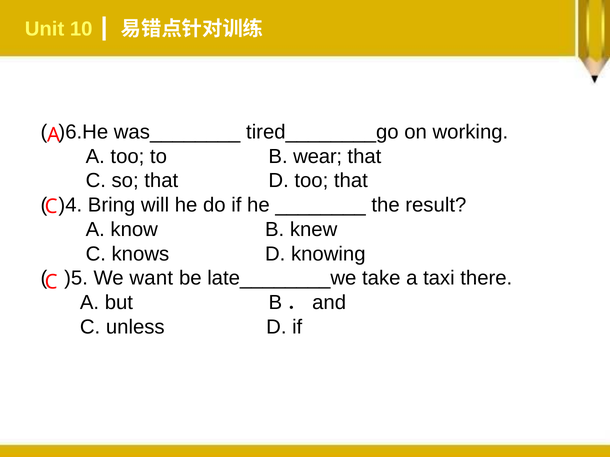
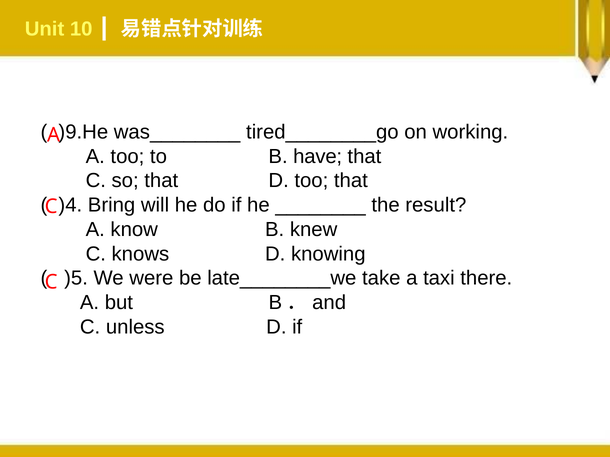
)6.He: )6.He -> )9.He (83, 132)
wear: wear -> have (318, 157)
want: want -> were (151, 279)
